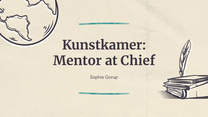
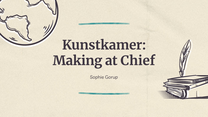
Mentor: Mentor -> Making (78, 61)
